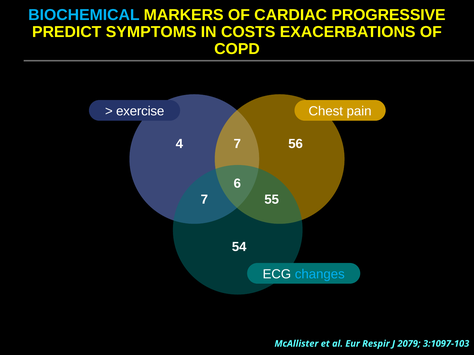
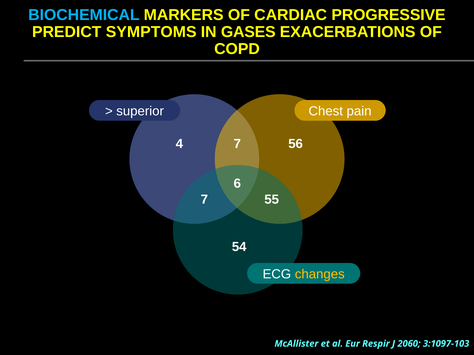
COSTS: COSTS -> GASES (248, 32)
exercise: exercise -> superior (140, 111)
changes colour: light blue -> yellow (320, 275)
2079: 2079 -> 2060 (409, 344)
